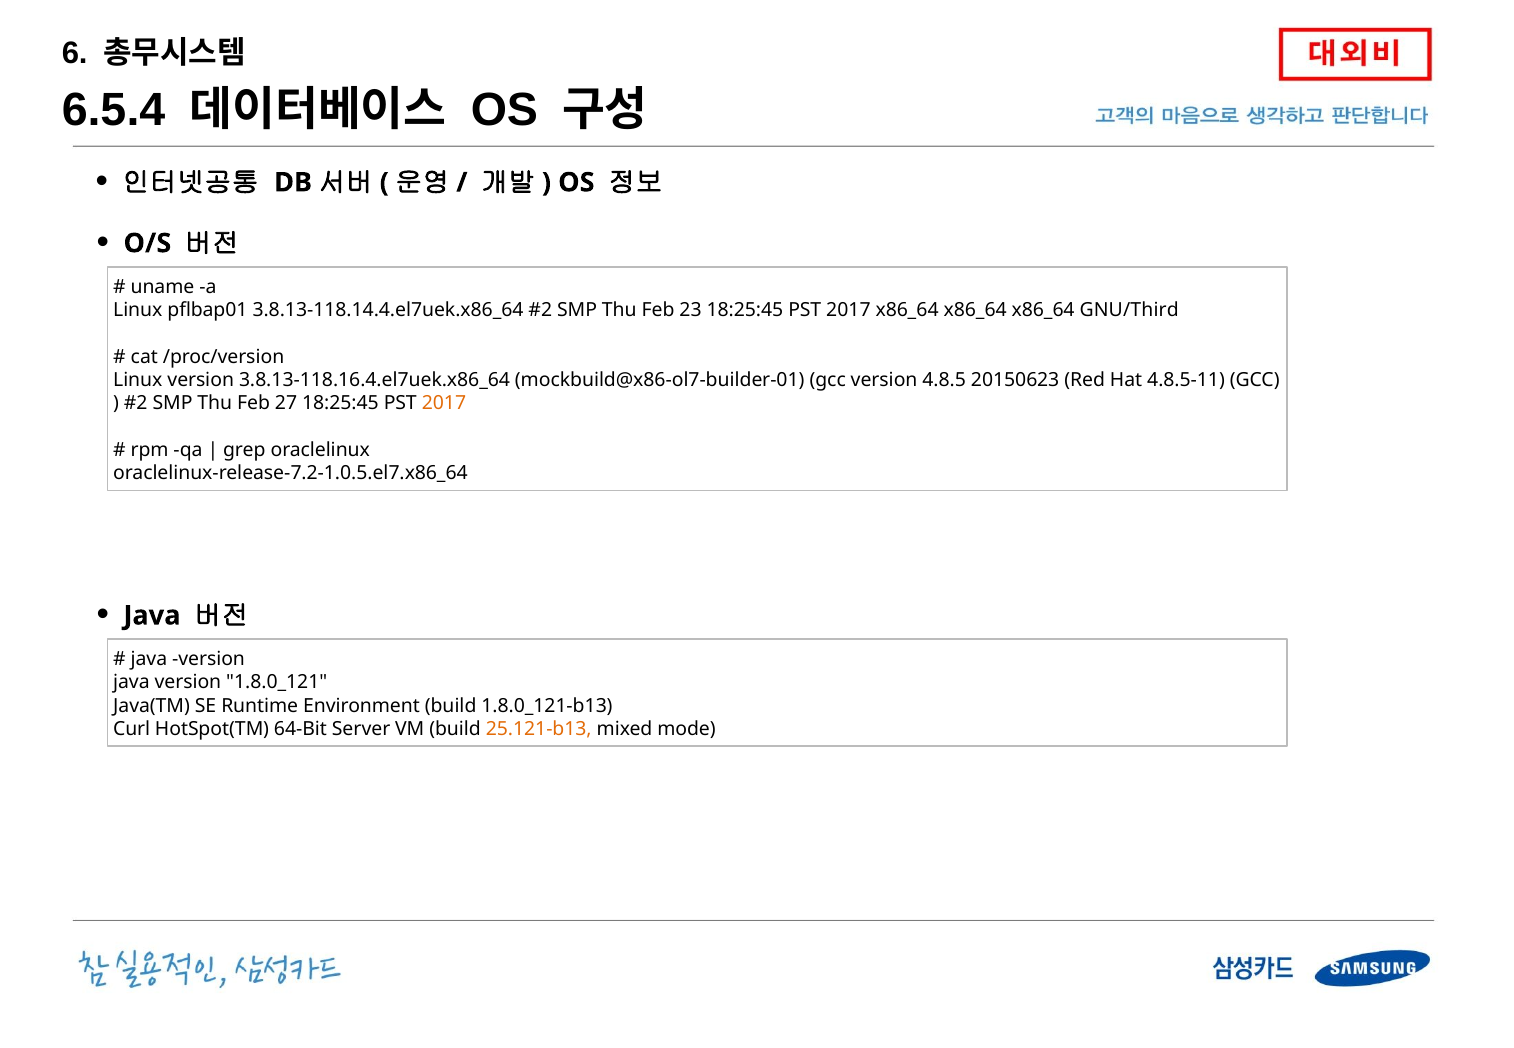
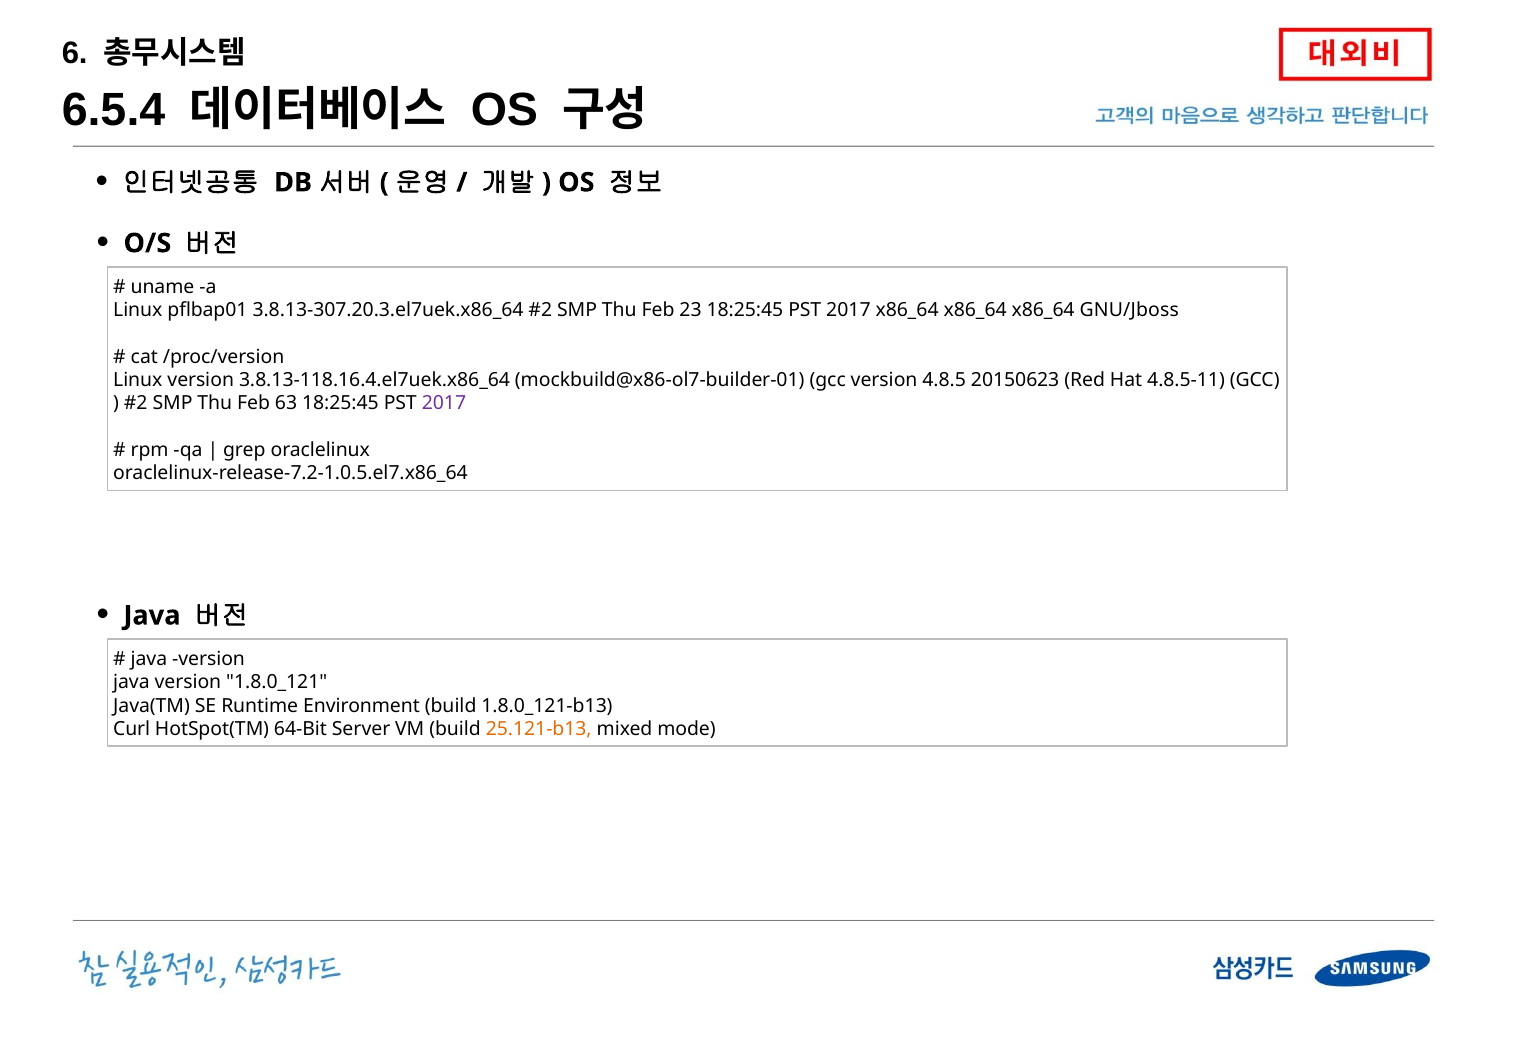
3.8.13-118.14.4.el7uek.x86_64: 3.8.13-118.14.4.el7uek.x86_64 -> 3.8.13-307.20.3.el7uek.x86_64 (388, 310)
GNU/Third: GNU/Third -> GNU/Jboss (1129, 310)
27: 27 -> 63 (286, 403)
2017 colour: orange -> purple (444, 403)
